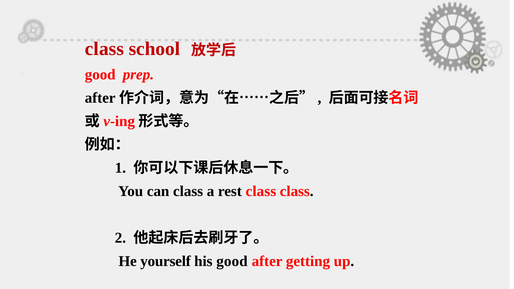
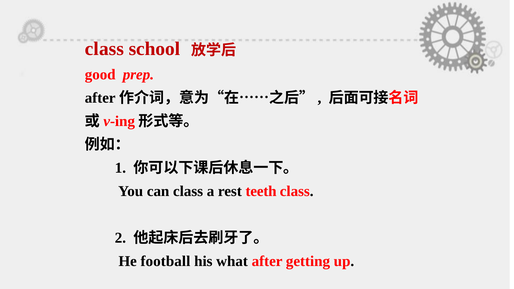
rest class: class -> teeth (261, 191)
yourself: yourself -> football (165, 261)
his good: good -> what (232, 261)
